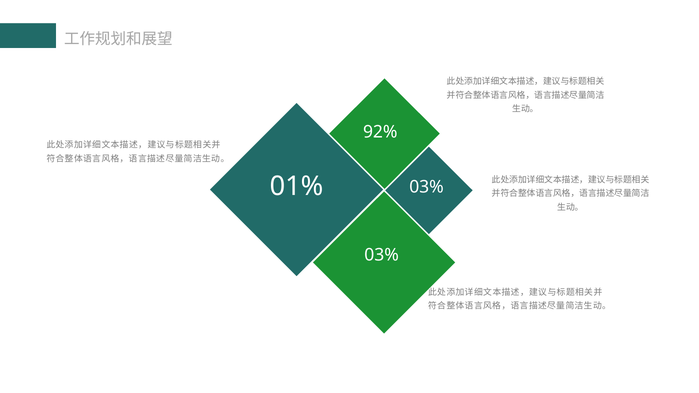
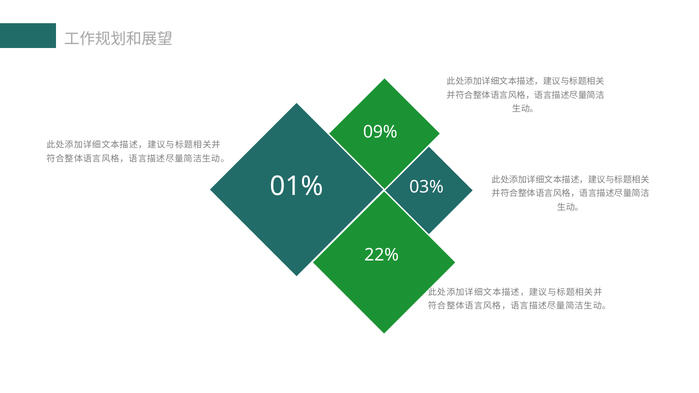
92%: 92% -> 09% (380, 132)
03%: 03% -> 22% (382, 255)
